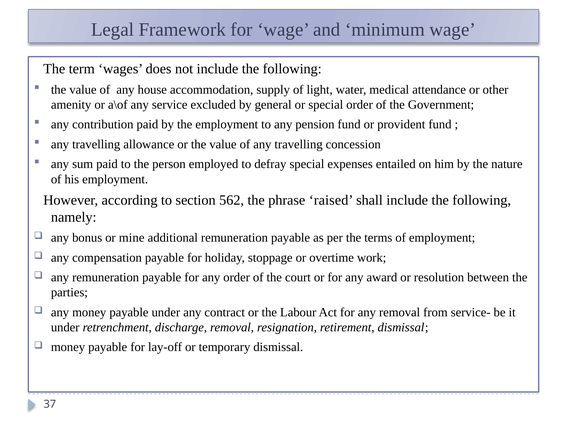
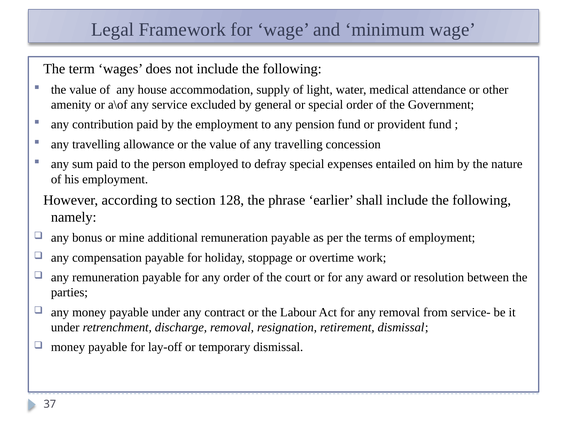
562: 562 -> 128 (232, 200)
raised: raised -> earlier (331, 200)
